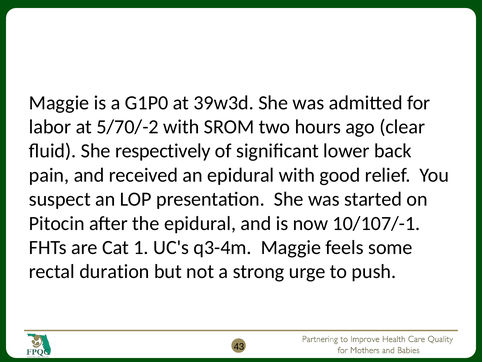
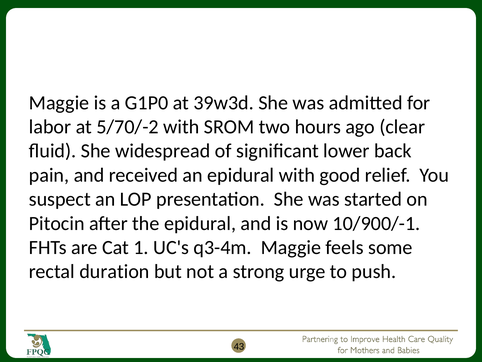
respectively: respectively -> widespread (163, 151)
10/107/-1: 10/107/-1 -> 10/900/-1 (376, 223)
